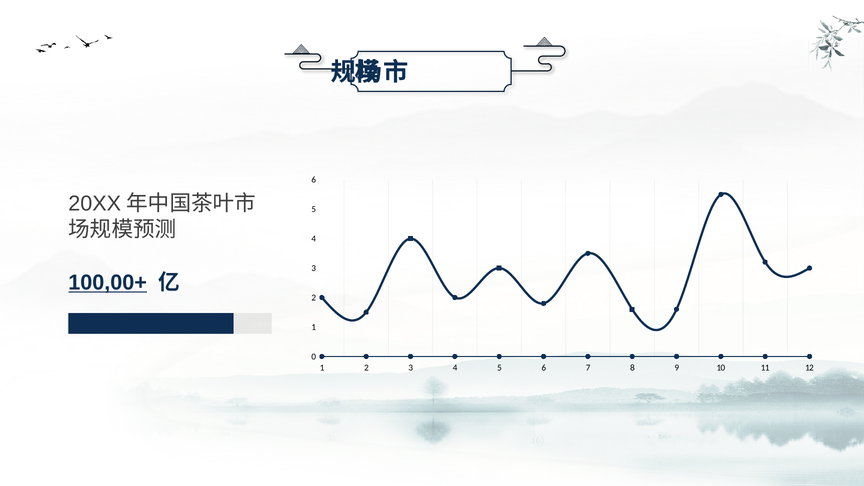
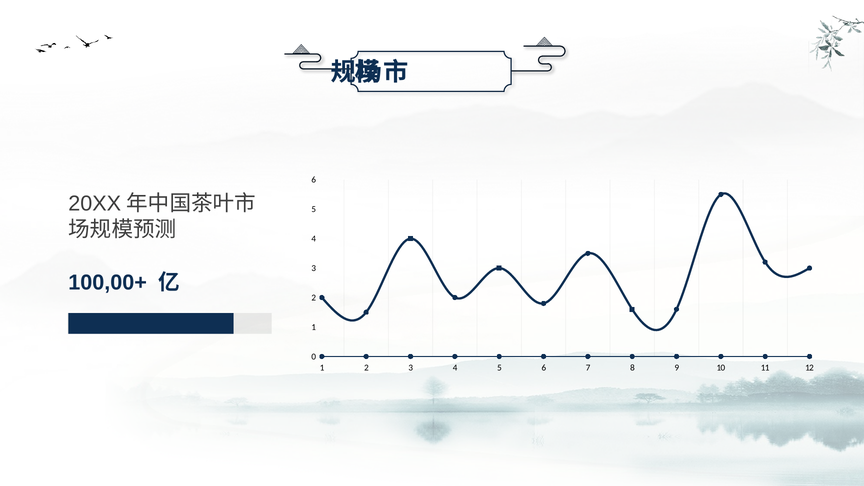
100,00+ underline: present -> none (108, 283)
